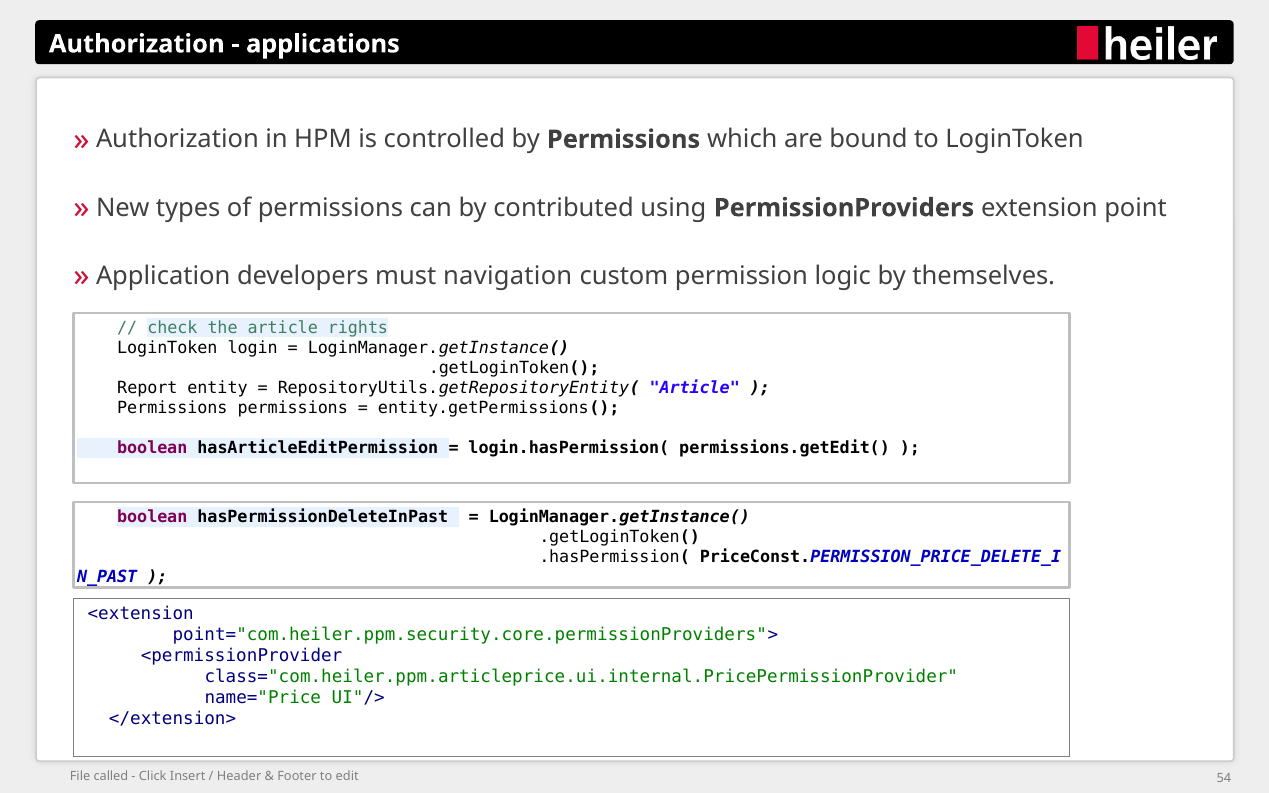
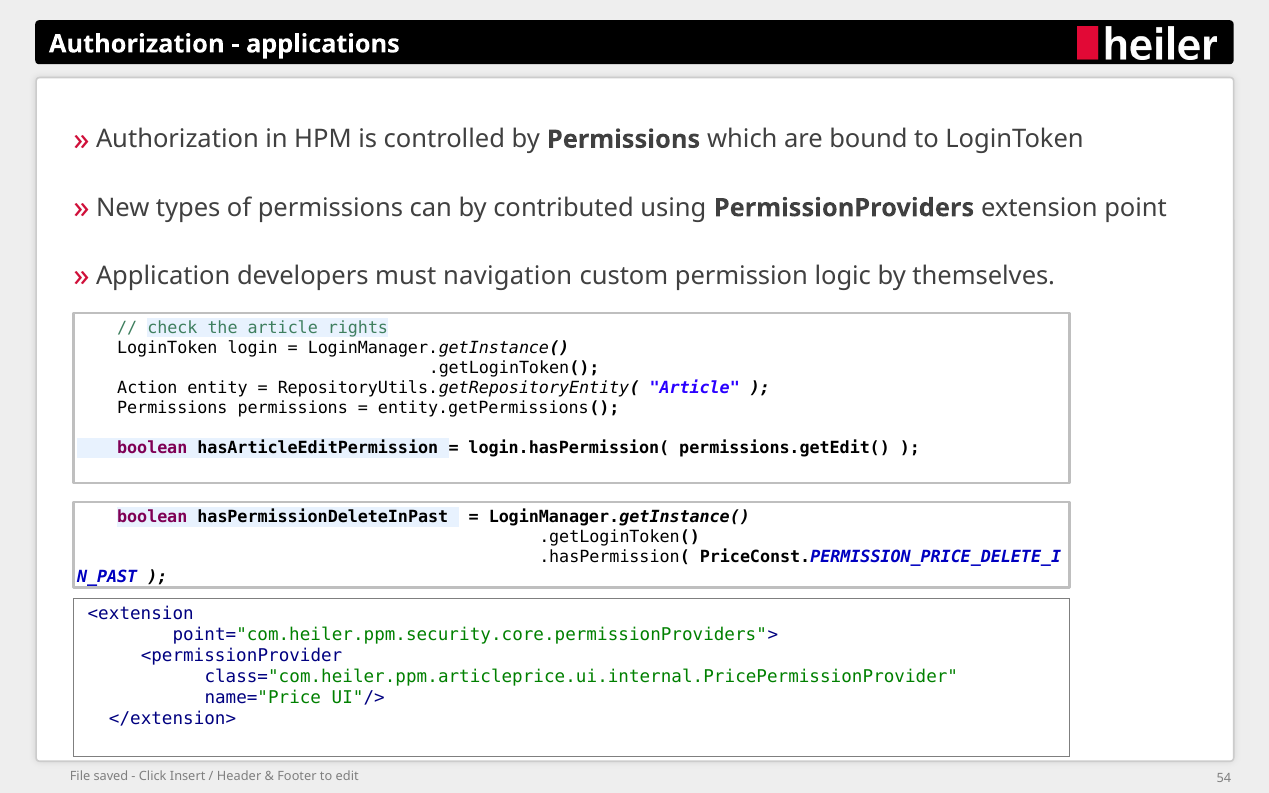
Report: Report -> Action (147, 388)
called: called -> saved (111, 776)
